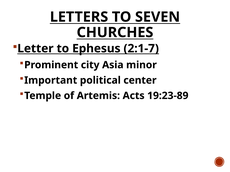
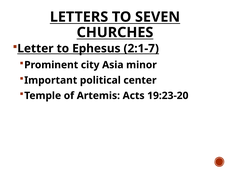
19:23-89: 19:23-89 -> 19:23-20 (168, 96)
